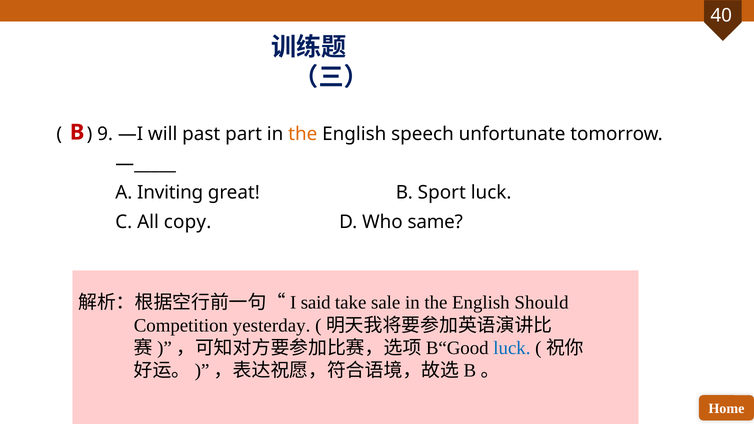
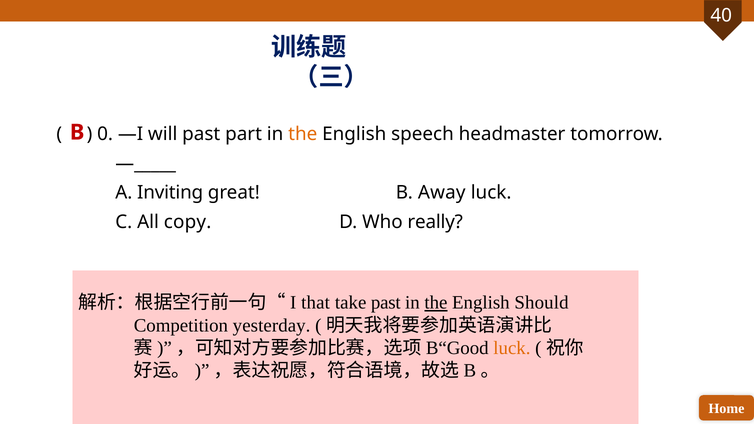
9: 9 -> 0 (105, 134)
unfortunate: unfortunate -> headmaster (512, 134)
Sport: Sport -> Away (442, 193)
same: same -> really (435, 222)
said: said -> that (316, 303)
take sale: sale -> past (386, 303)
the underline: none -> present (436, 303)
luck colour: blue -> orange (512, 348)
